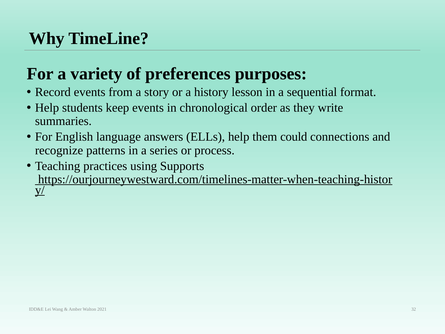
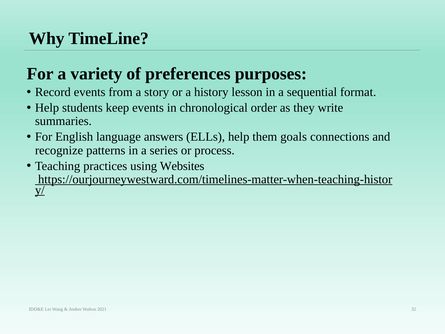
could: could -> goals (294, 137)
Supports: Supports -> Websites (182, 166)
